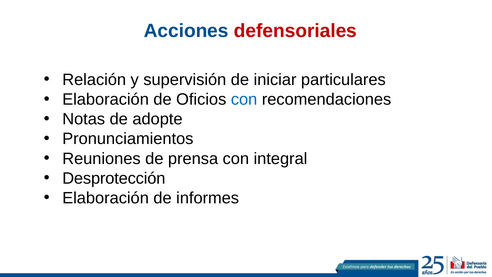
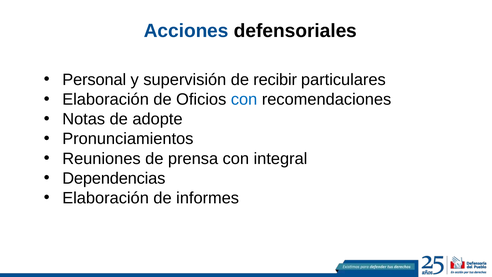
defensoriales colour: red -> black (295, 31)
Relación: Relación -> Personal (94, 80)
iniciar: iniciar -> recibir (275, 80)
Desprotección: Desprotección -> Dependencias (114, 178)
